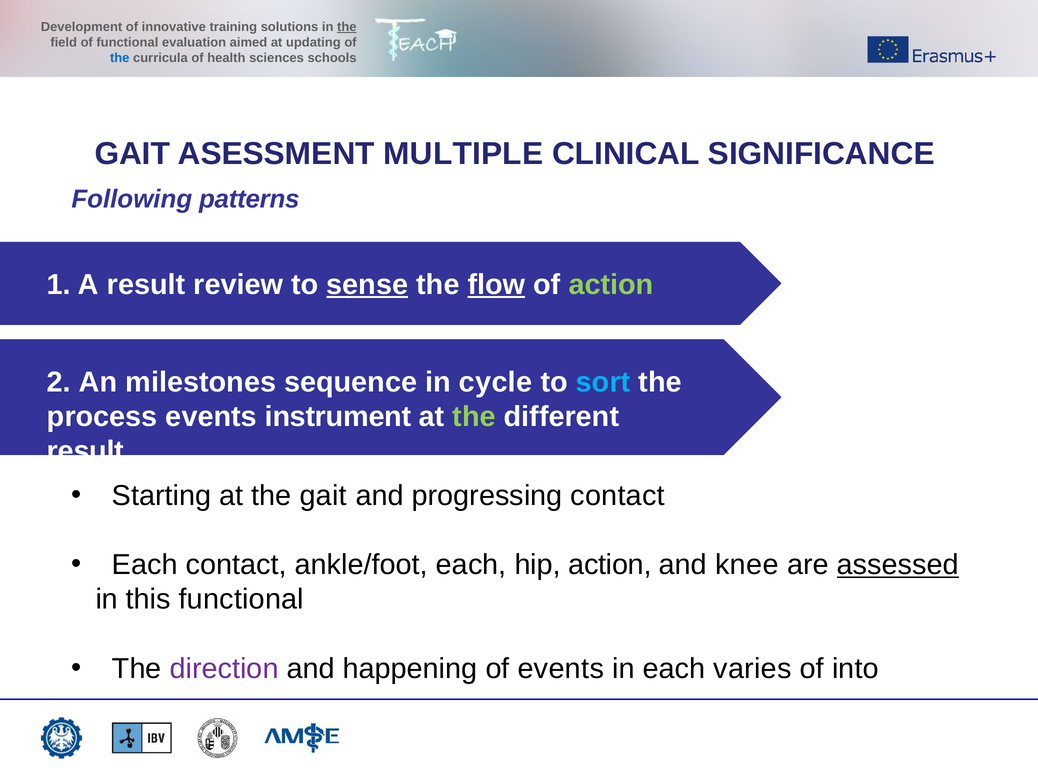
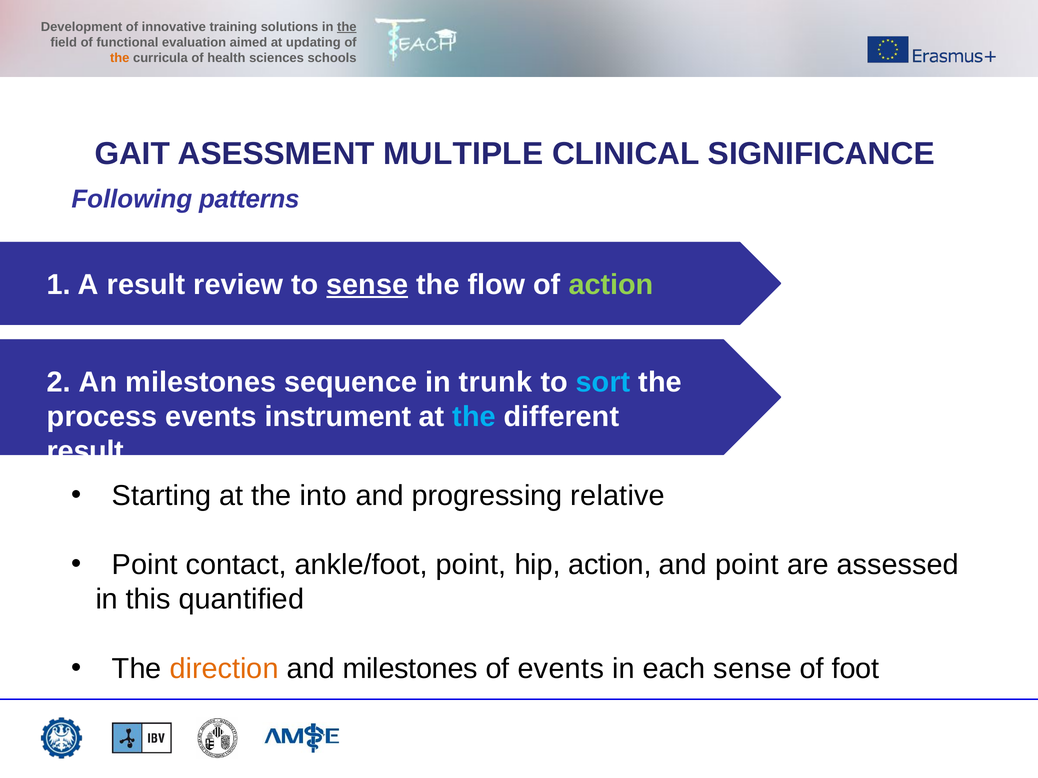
the colour: blue -> orange (120, 58)
flow underline: present -> none (496, 285)
cycle: cycle -> trunk (496, 382)
the colour: light green -> light blue (474, 417)
the gait: gait -> into (323, 496)
progressing contact: contact -> relative (618, 496)
Each: Each -> Point (145, 565)
ankle/foot each: each -> point (471, 565)
and knee: knee -> point (747, 565)
assessed underline: present -> none (898, 565)
this functional: functional -> quantified (241, 600)
direction colour: purple -> orange (224, 669)
and happening: happening -> milestones (410, 669)
each varies: varies -> sense (752, 669)
into: into -> foot (855, 669)
